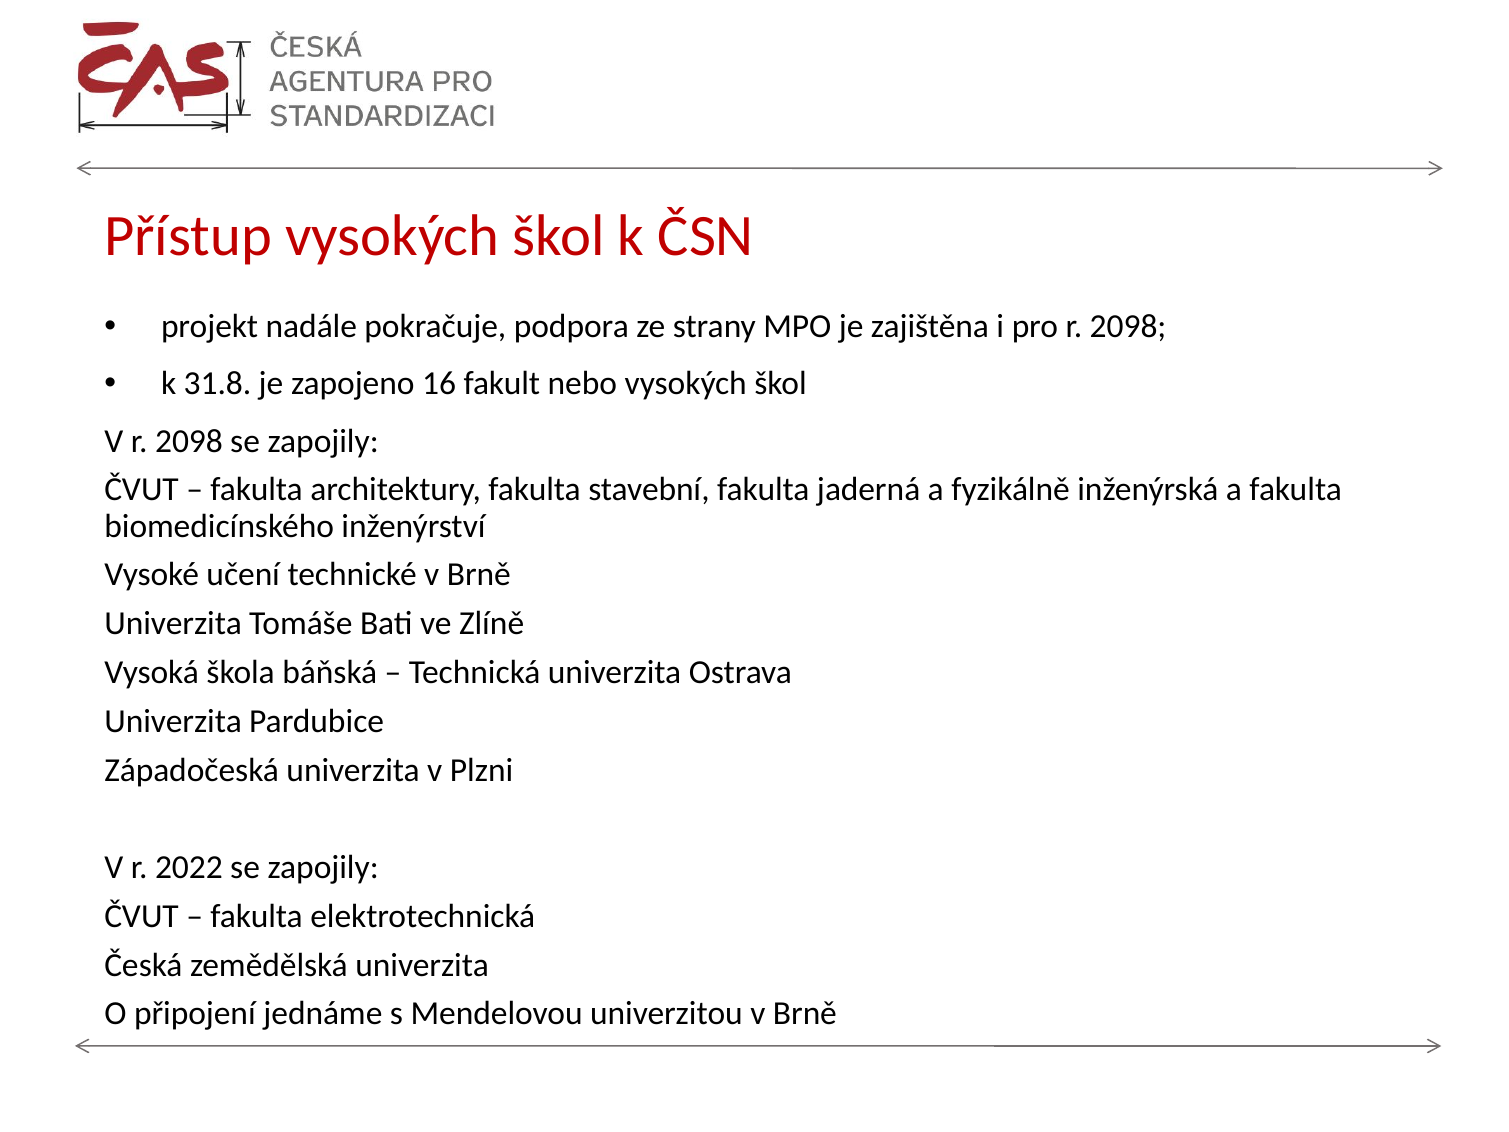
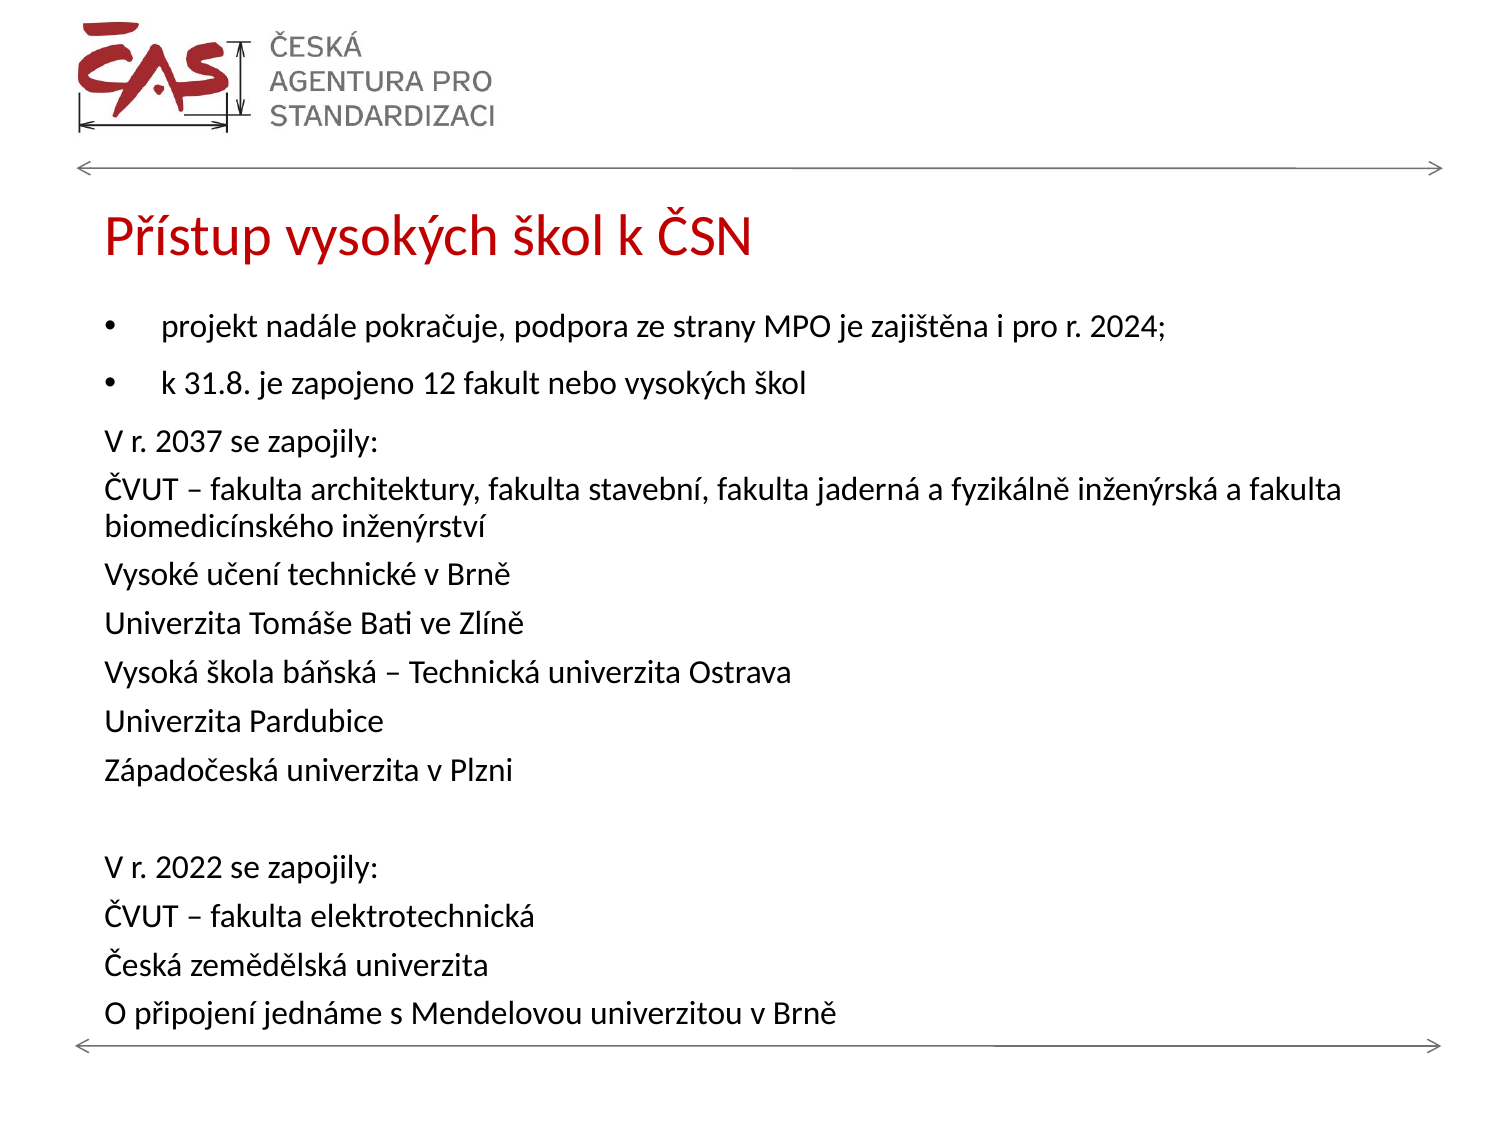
pro r 2098: 2098 -> 2024 (1128, 327)
16: 16 -> 12 (439, 384)
V r 2098: 2098 -> 2037 (189, 441)
